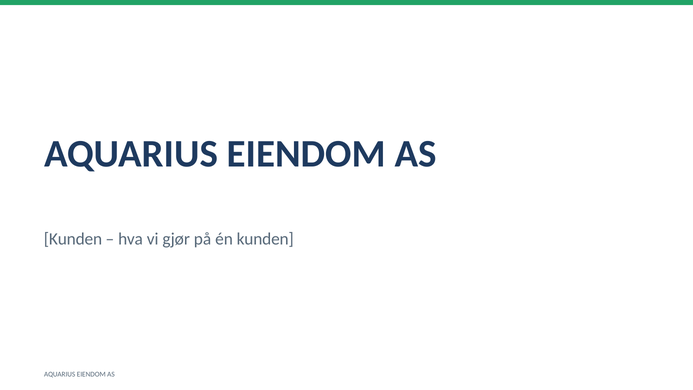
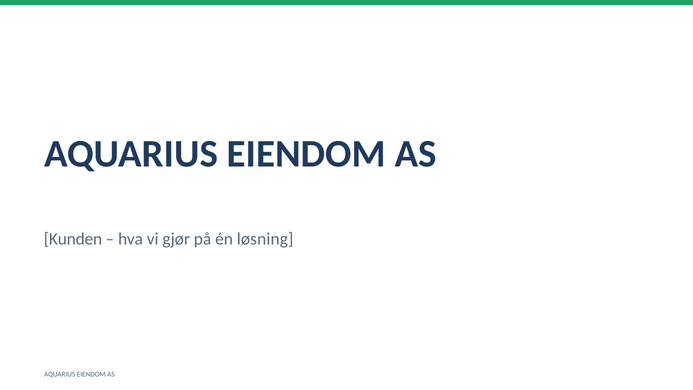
én kunden: kunden -> løsning (265, 239)
